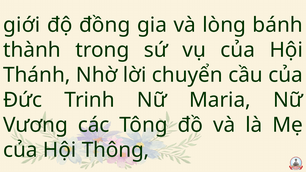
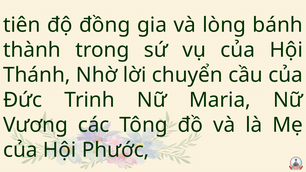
giới: giới -> tiên (22, 25)
Thông: Thông -> Phước (116, 150)
